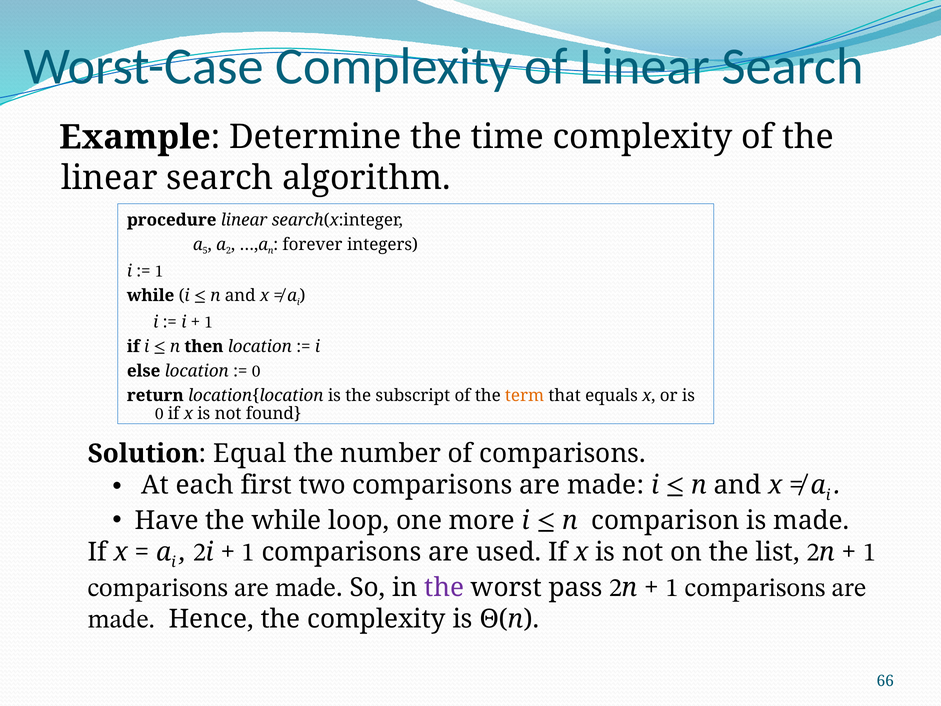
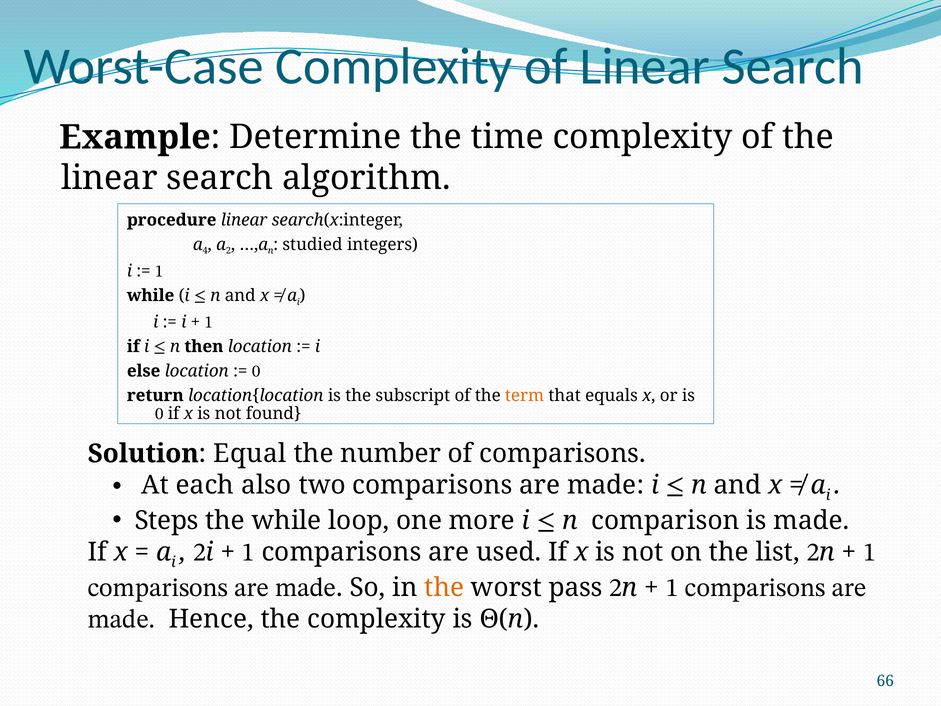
5: 5 -> 4 (205, 251)
forever: forever -> studied (312, 244)
first: first -> also (266, 485)
Have: Have -> Steps (167, 521)
the colour: purple -> orange (444, 588)
